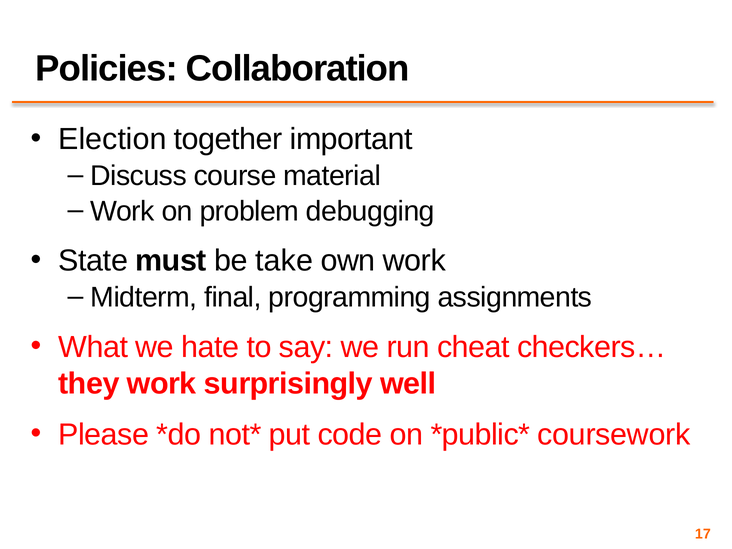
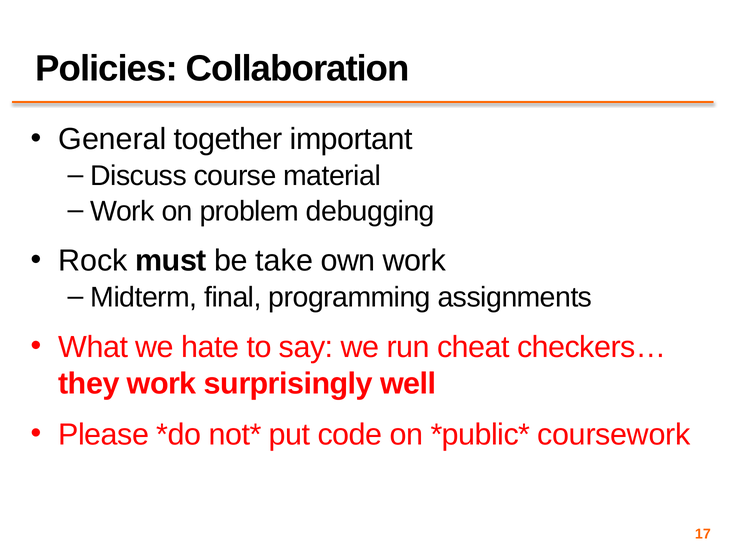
Election: Election -> General (112, 139)
State: State -> Rock (93, 261)
